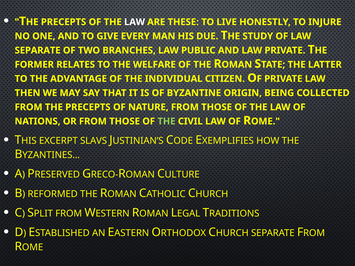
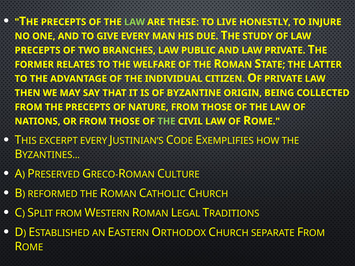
LAW colour: white -> light green (135, 22)
SEPARATE: SEPARATE -> PRECEPTS (38, 50)
EXCERPT SLAVS: SLAVS -> EVERY (94, 141)
